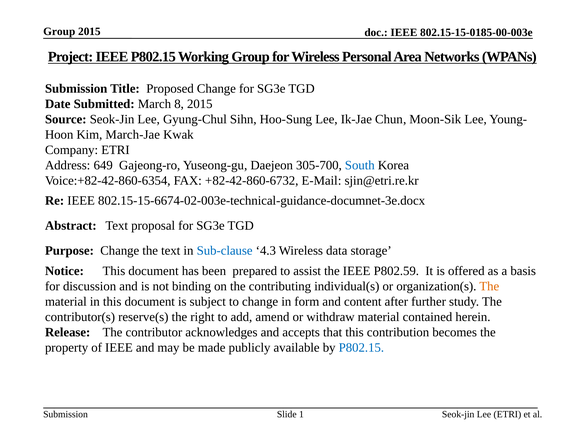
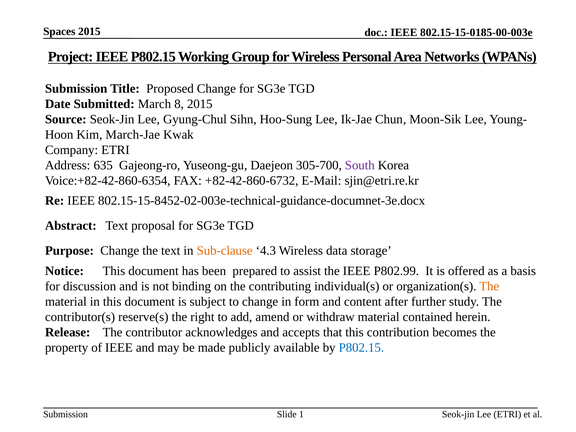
Group: Group -> Spaces (59, 31)
649: 649 -> 635 (103, 165)
South colour: blue -> purple (360, 165)
802.15-15-6674-02-003e-technical-guidance-documnet-3e.docx: 802.15-15-6674-02-003e-technical-guidance-documnet-3e.docx -> 802.15-15-8452-02-003e-technical-guidance-documnet-3e.docx (262, 201)
Sub-clause colour: blue -> orange (225, 251)
P802.59: P802.59 -> P802.99 (396, 271)
